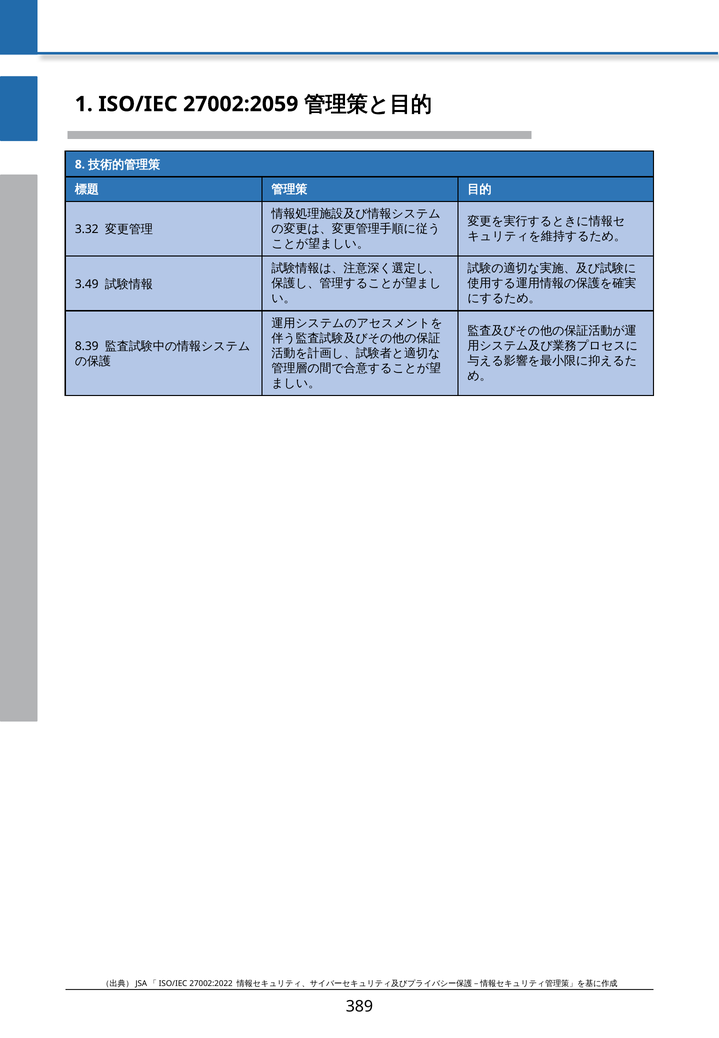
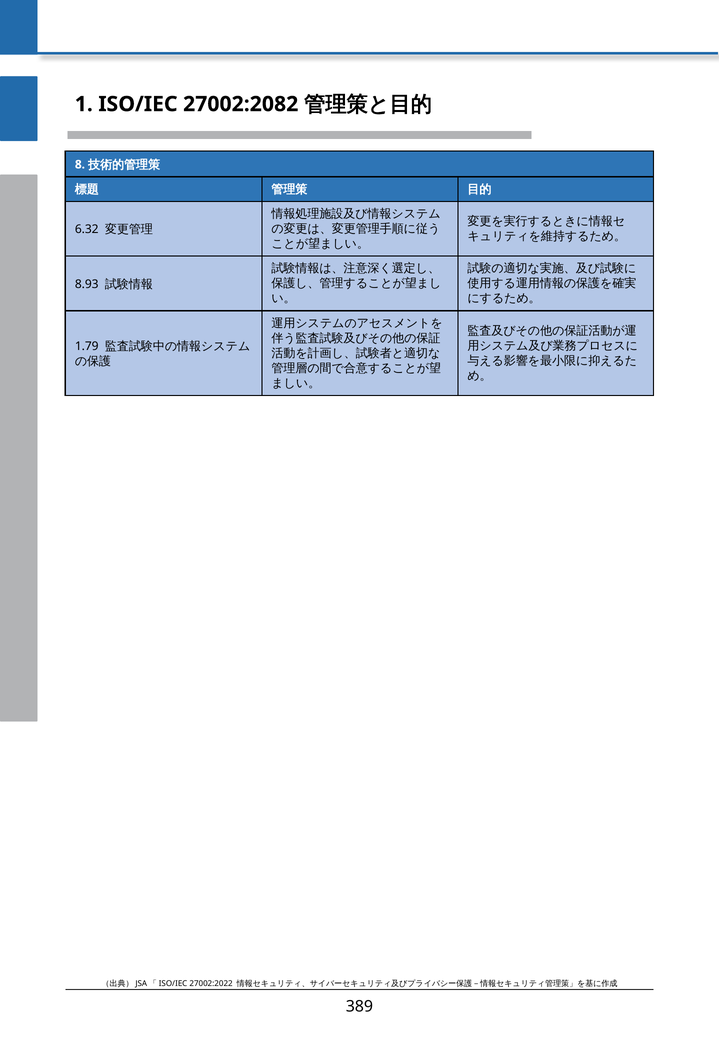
27002:2059: 27002:2059 -> 27002:2082 (241, 104)
3.32: 3.32 -> 6.32 (87, 230)
3.49: 3.49 -> 8.93 (87, 284)
8.39: 8.39 -> 1.79 (87, 346)
